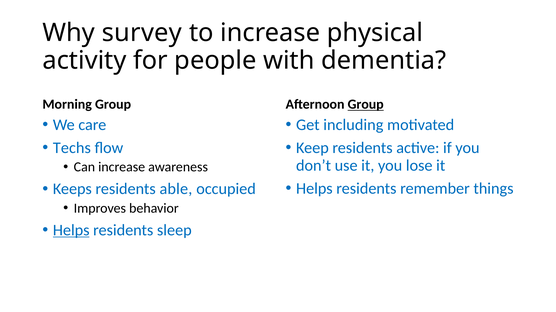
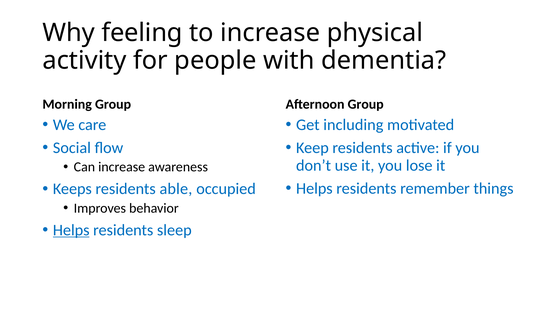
survey: survey -> feeling (142, 33)
Group underline: present -> none (366, 105)
Techs: Techs -> Social (72, 148)
